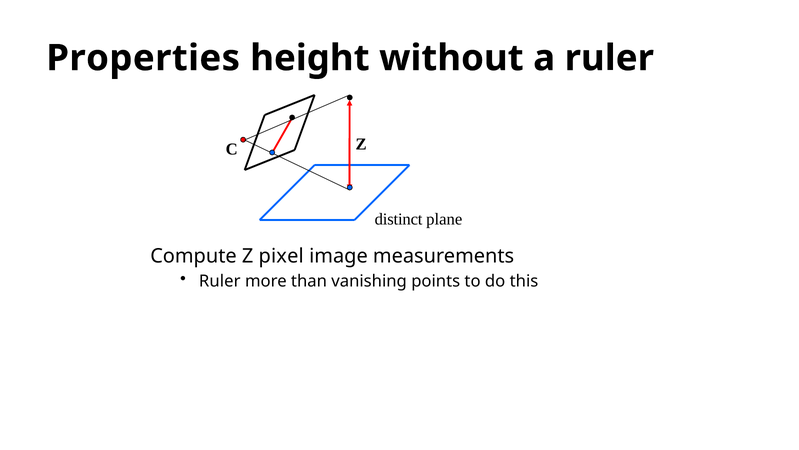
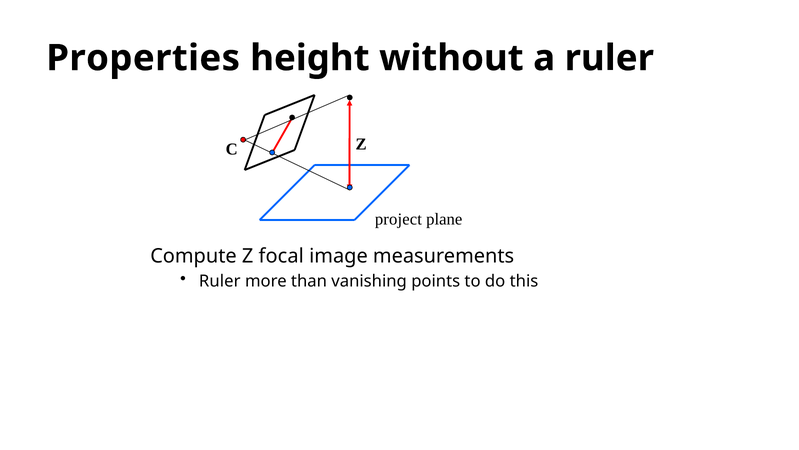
distinct: distinct -> project (398, 219)
pixel: pixel -> focal (281, 256)
